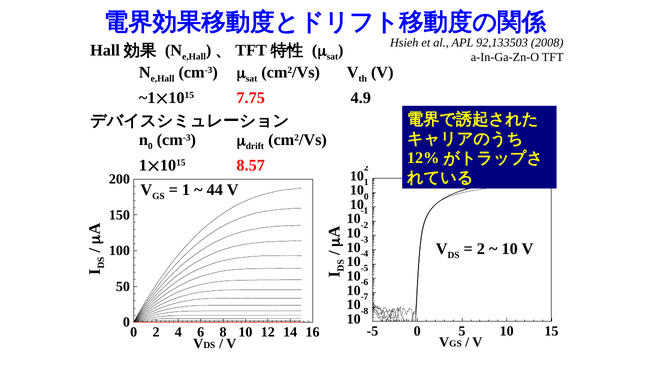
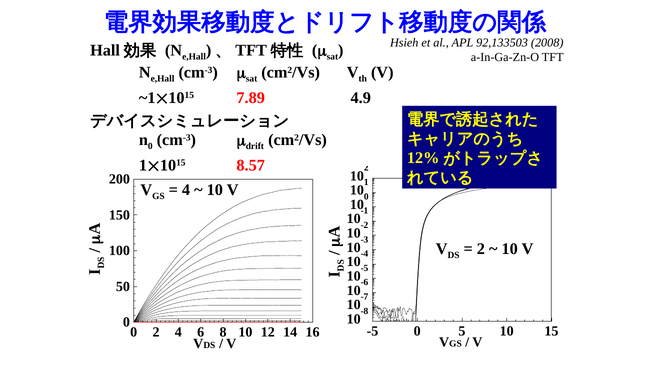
7.75: 7.75 -> 7.89 (251, 98)
1: 1 -> 4 (186, 190)
44: 44 -> 10 (215, 190)
